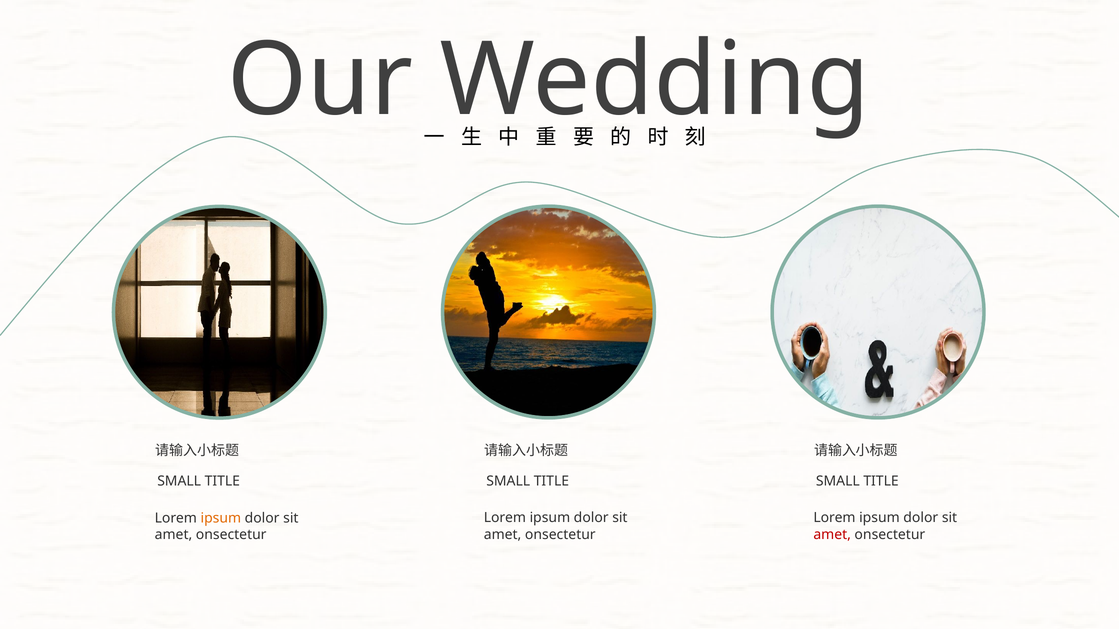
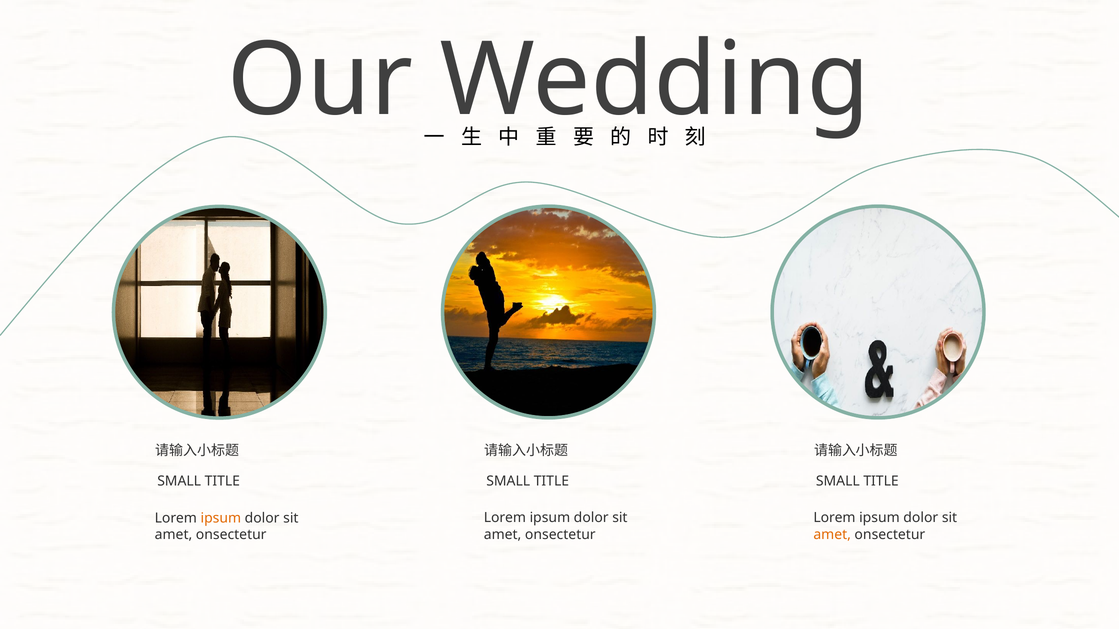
amet colour: red -> orange (832, 535)
